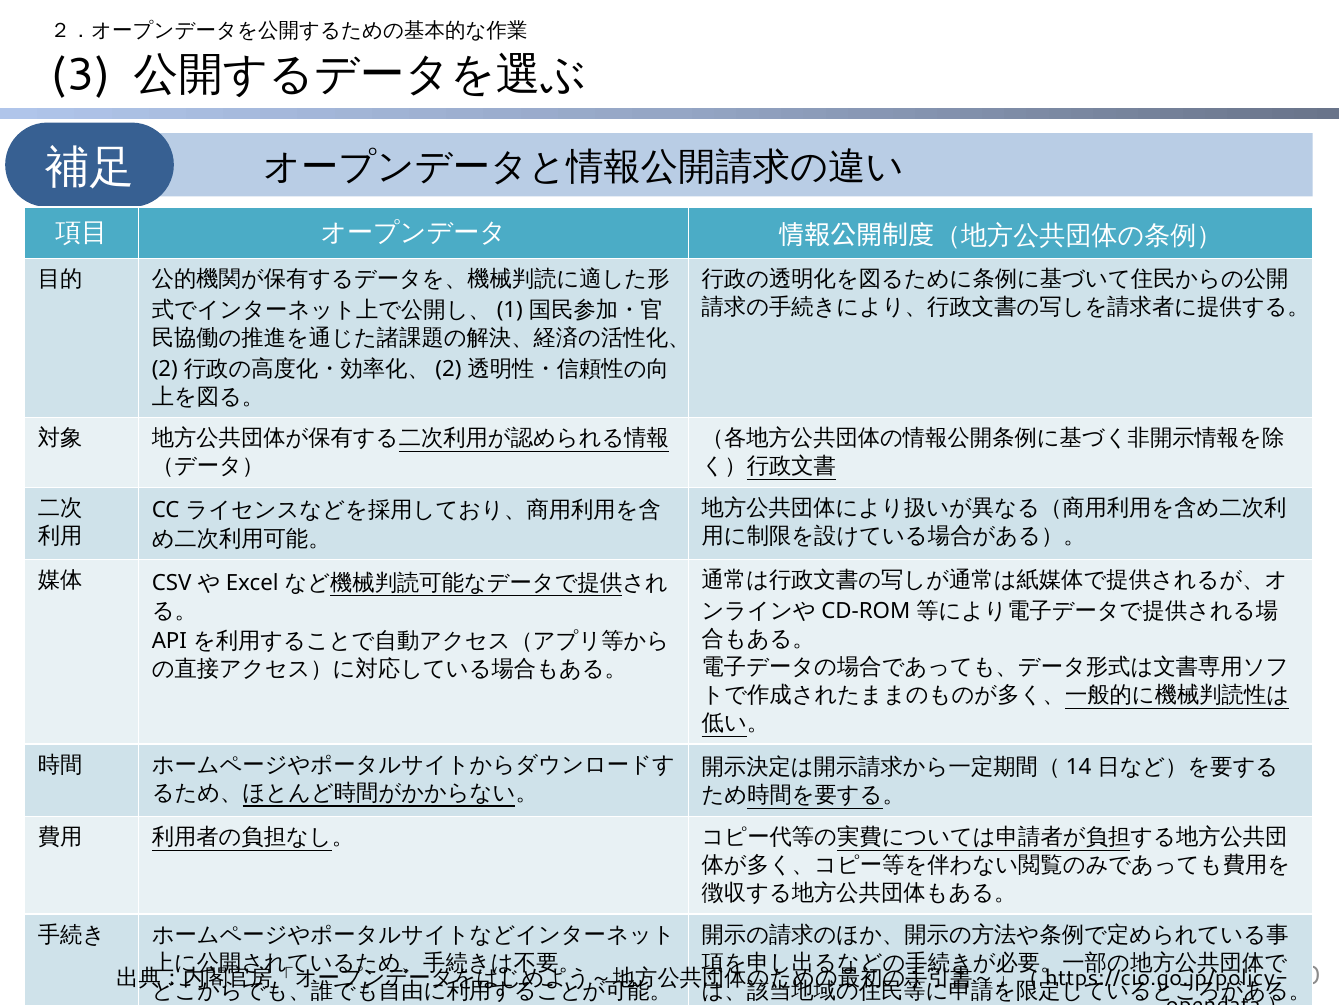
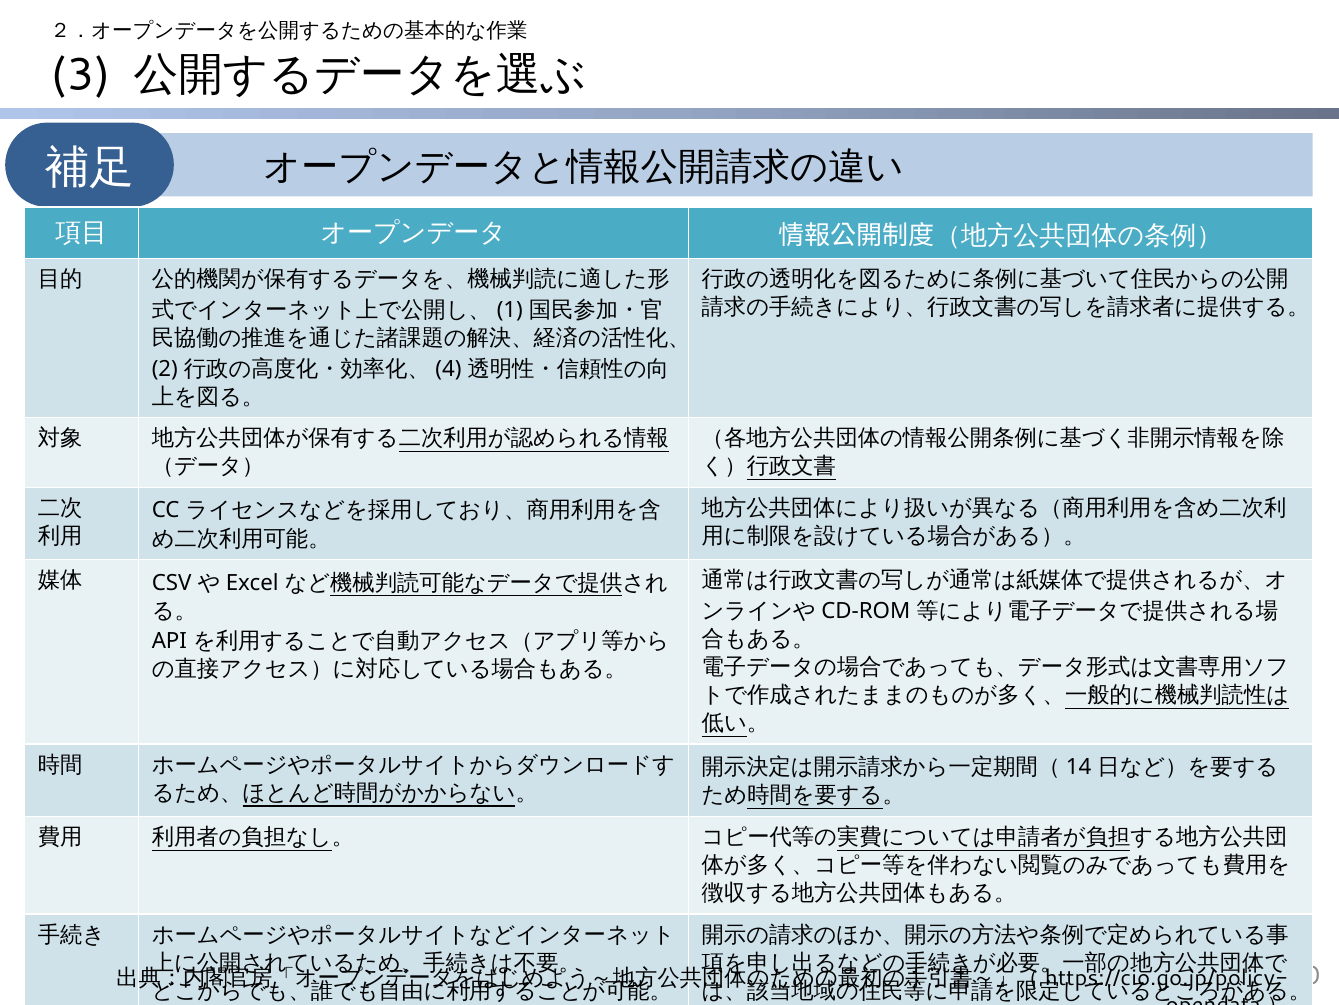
2: 2 -> 4 (448, 368)
